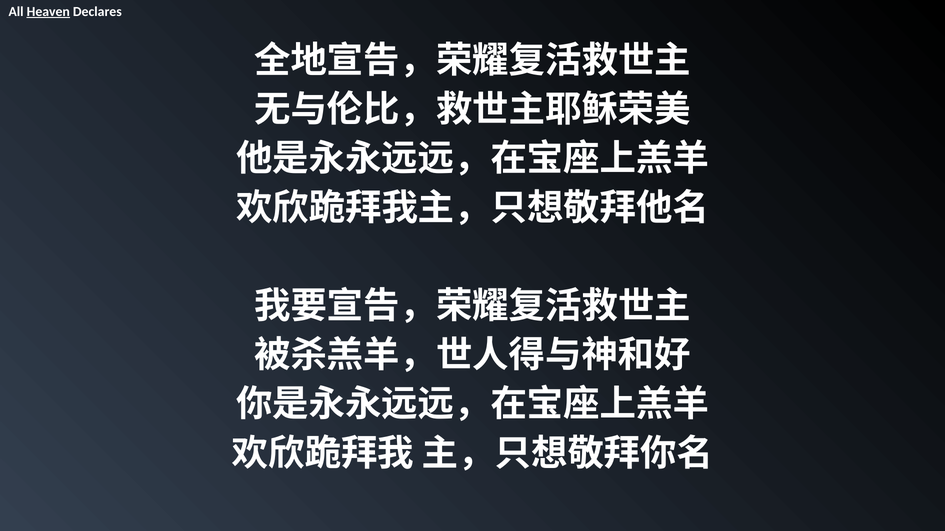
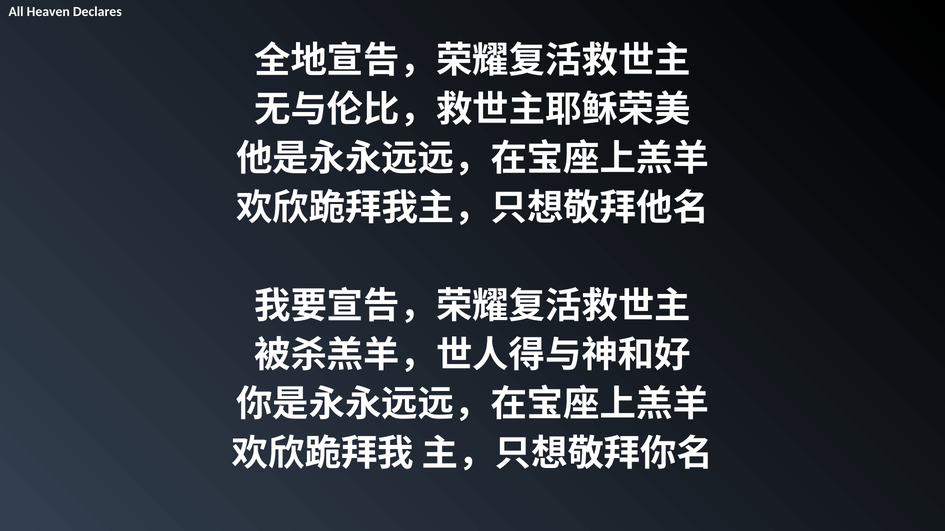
Heaven underline: present -> none (48, 12)
